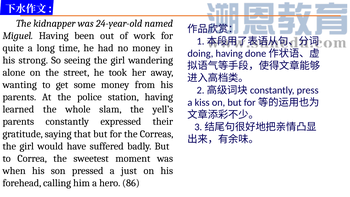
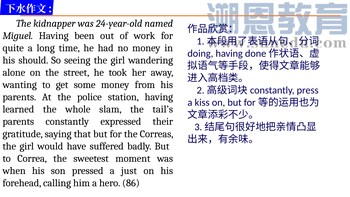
strong: strong -> should (33, 60)
yell’s: yell’s -> tail’s (163, 109)
